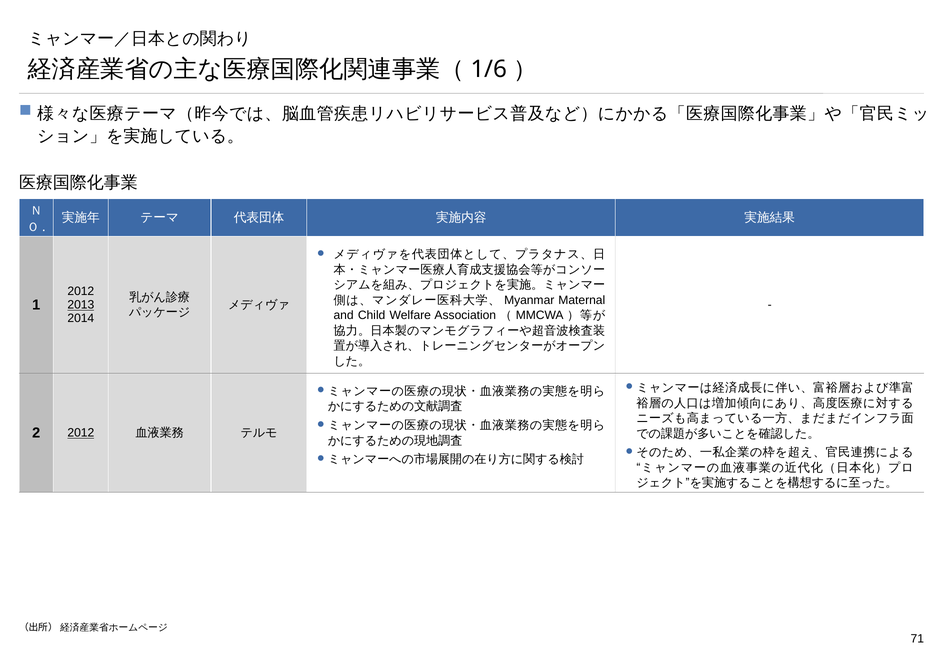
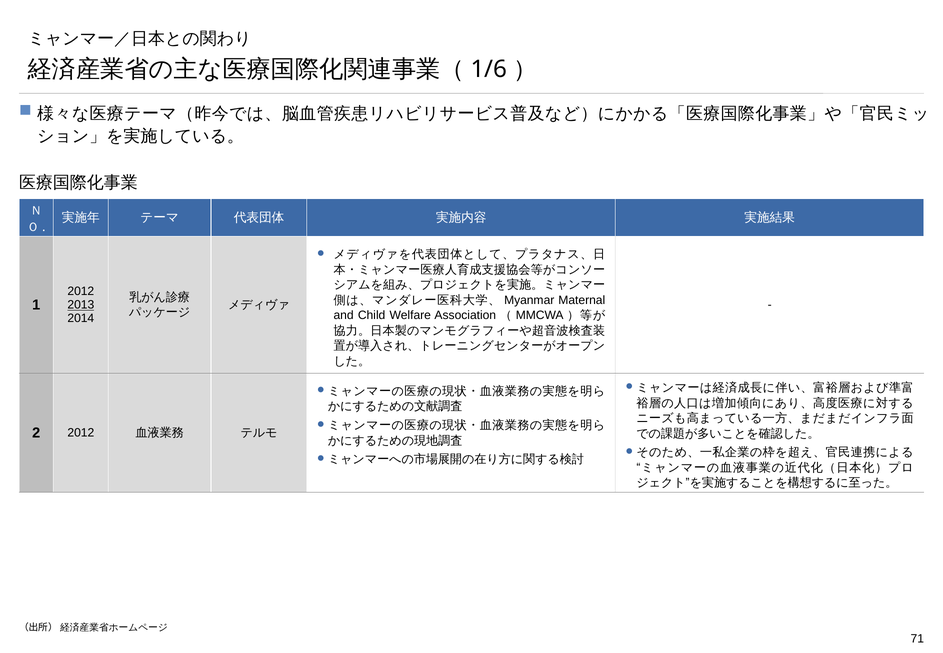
2012 underline: present -> none (81, 433)
